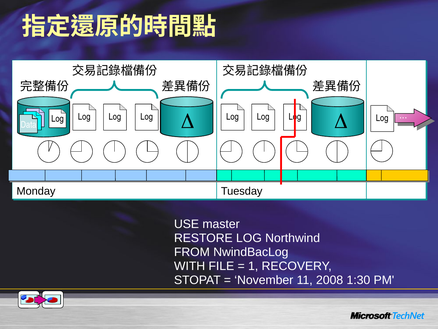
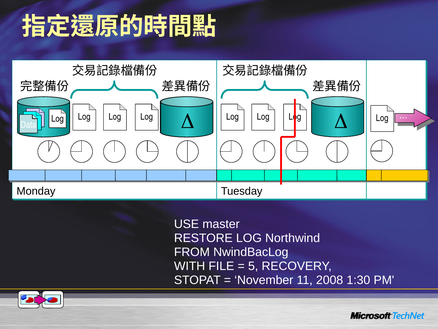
1: 1 -> 5 (253, 266)
